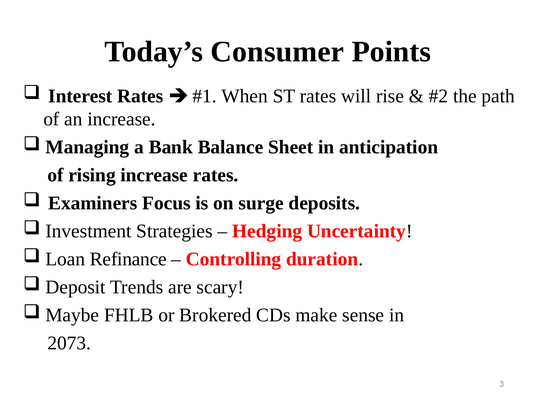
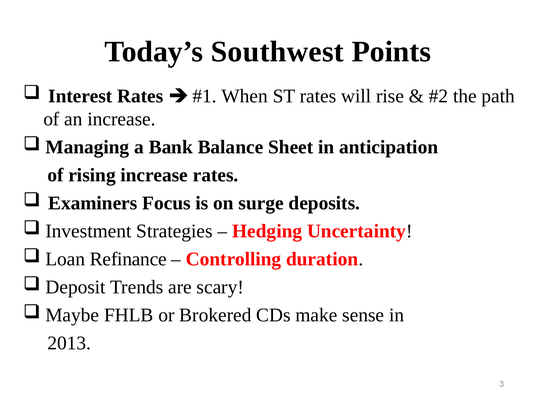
Consumer: Consumer -> Southwest (277, 52)
2073: 2073 -> 2013 (69, 343)
